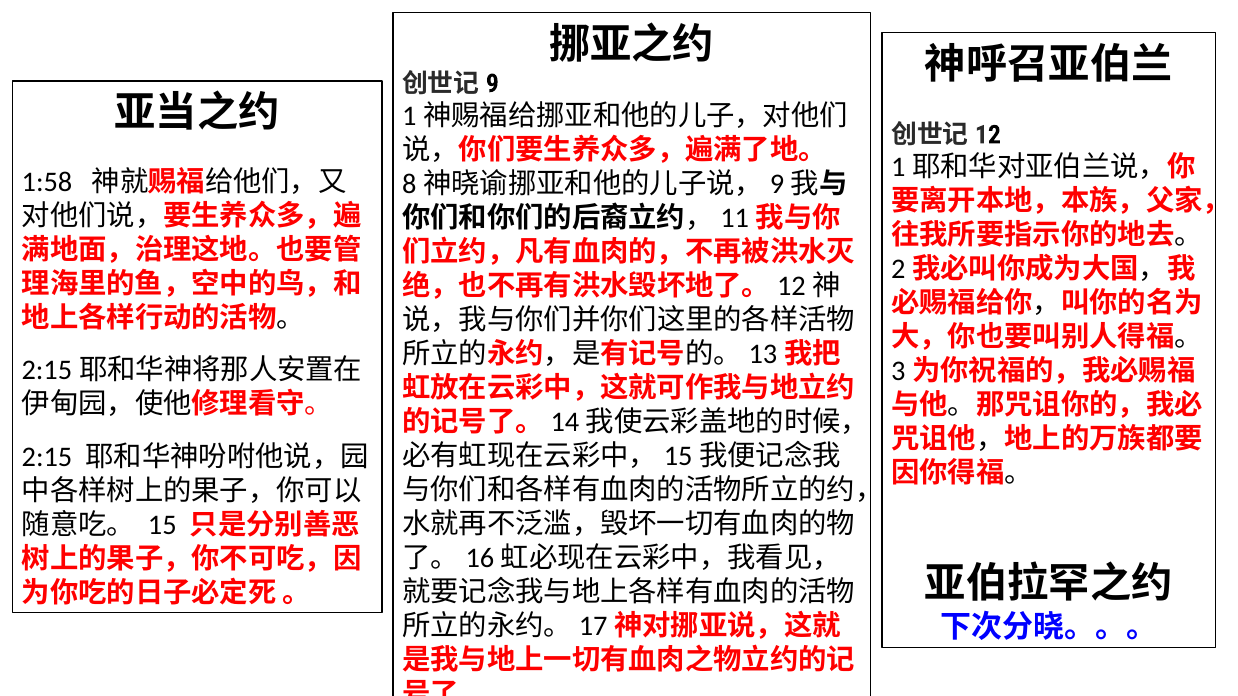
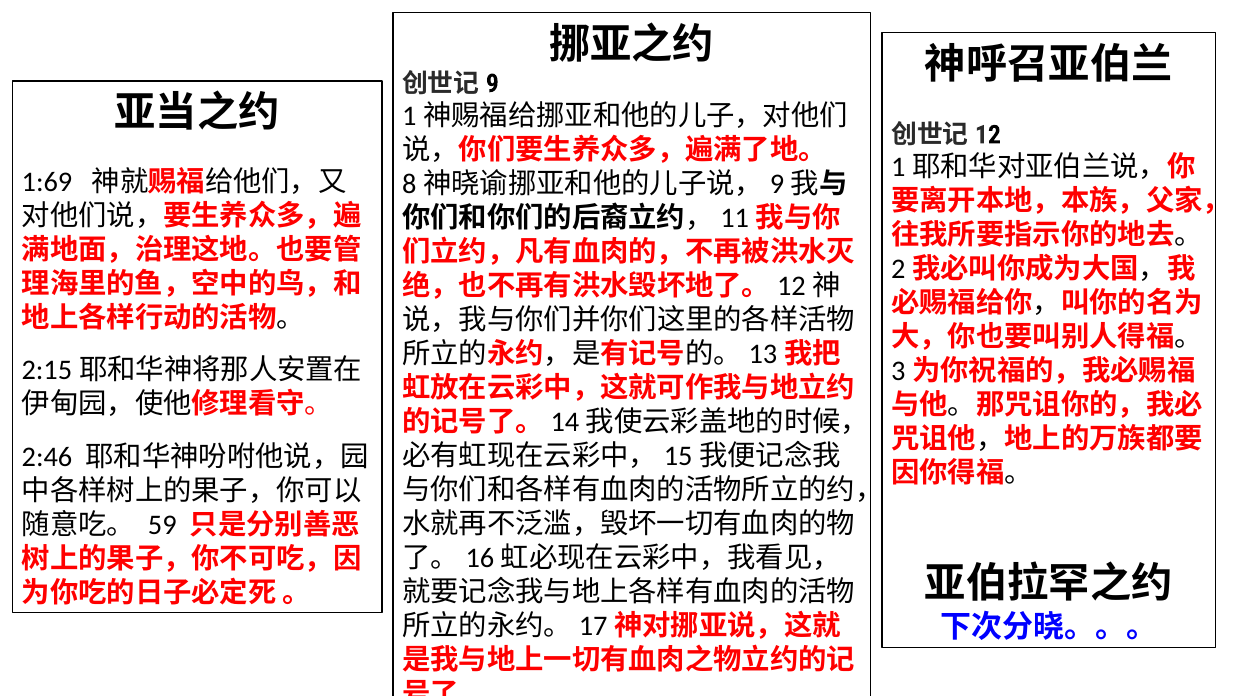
1:58: 1:58 -> 1:69 (47, 182)
2:15: 2:15 -> 2:46 (47, 457)
15: 15 -> 59 (162, 525)
